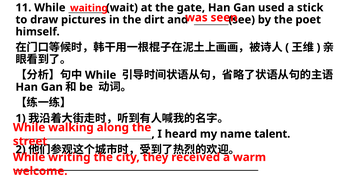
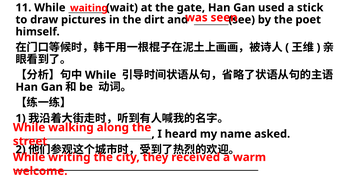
talent: talent -> asked (272, 134)
